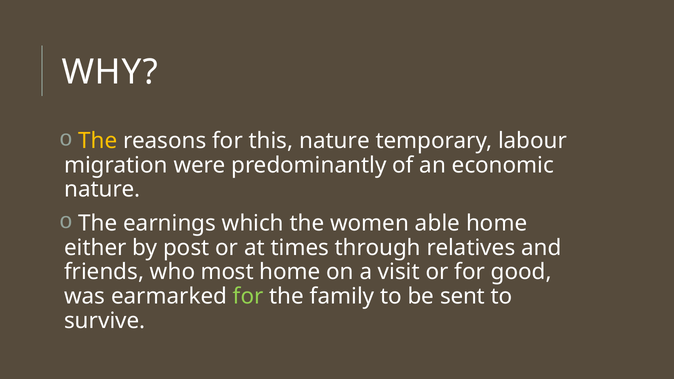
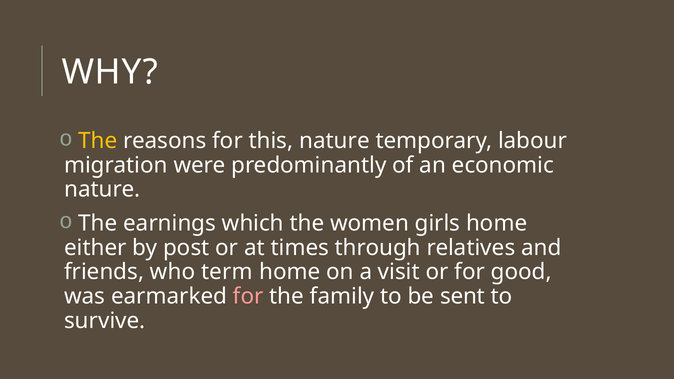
able: able -> girls (438, 224)
most: most -> term (227, 272)
for colour: light green -> pink (248, 296)
